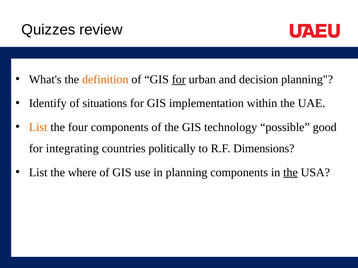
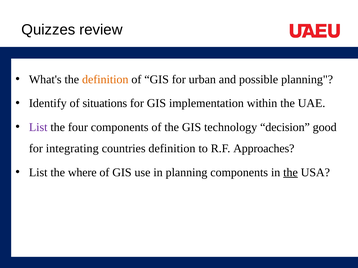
for underline: present -> none (179, 80)
decision: decision -> possible (259, 80)
List colour: orange -> purple (38, 127)
possible: possible -> decision (285, 127)
countries politically: politically -> definition (172, 149)
Dimensions: Dimensions -> Approaches (264, 149)
